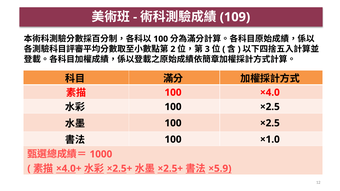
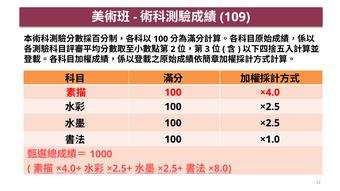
×5.9: ×5.9 -> ×8.0 (220, 169)
